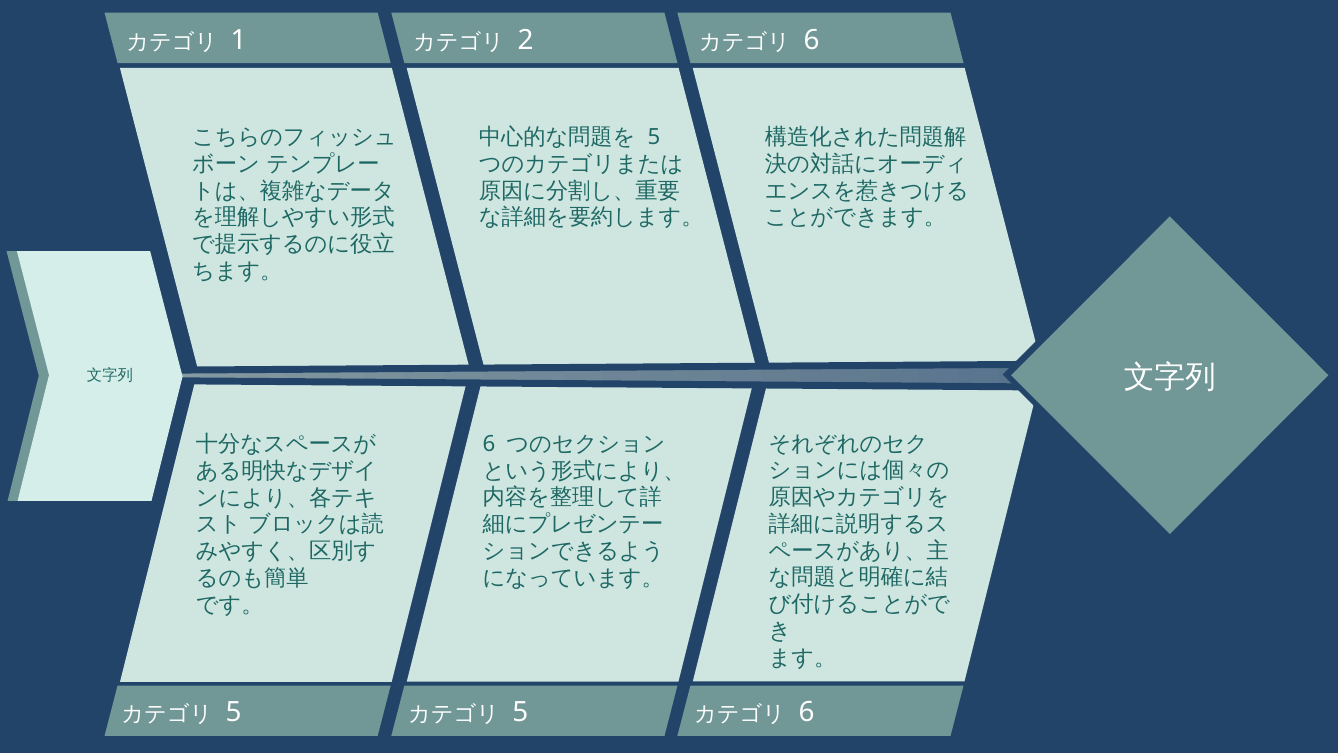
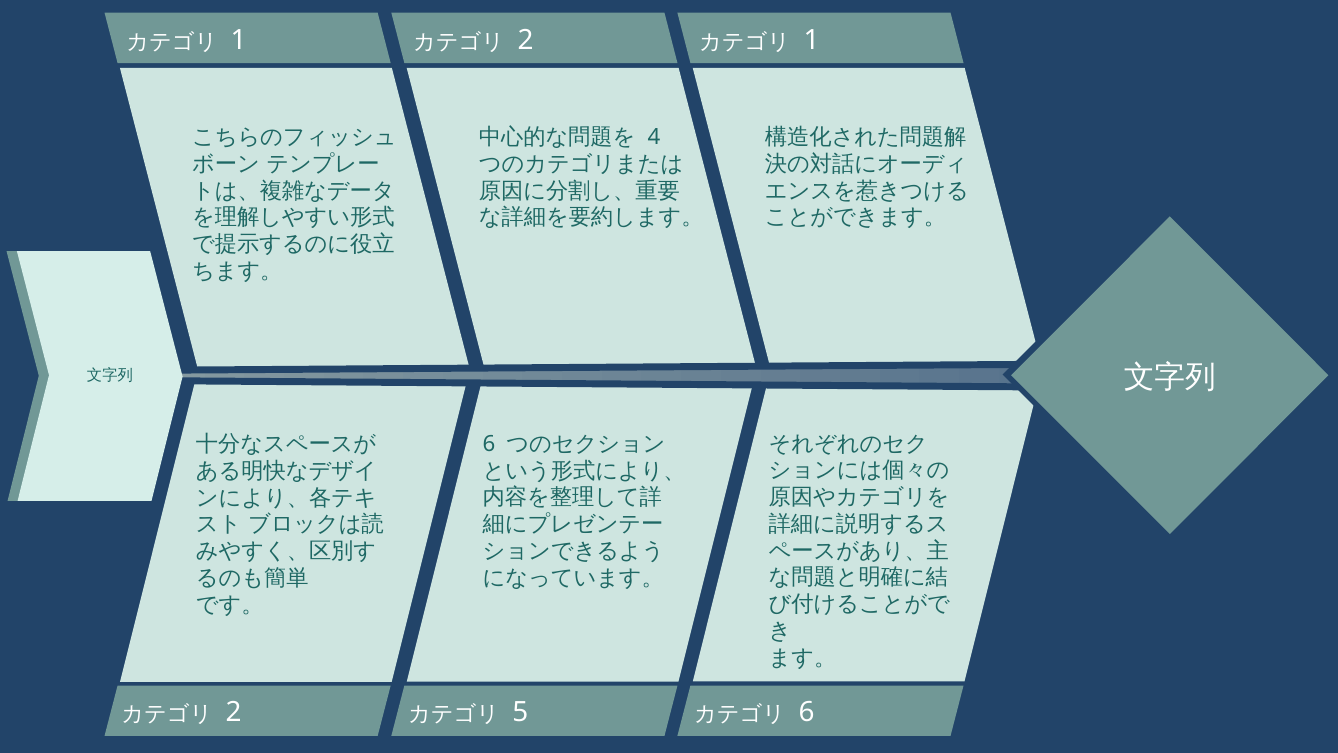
6: 6 -> 1 (812, 40)
5: 5 -> 4 (654, 137)
5: 5 -> 2 (234, 712)
